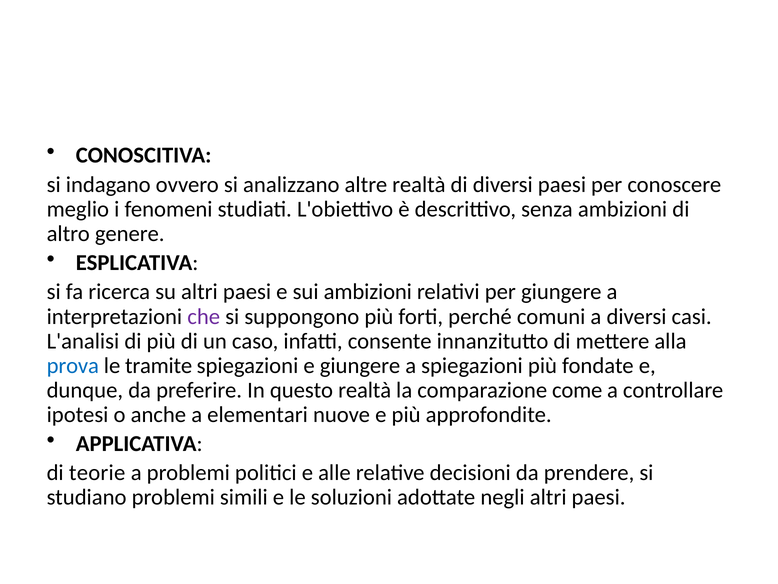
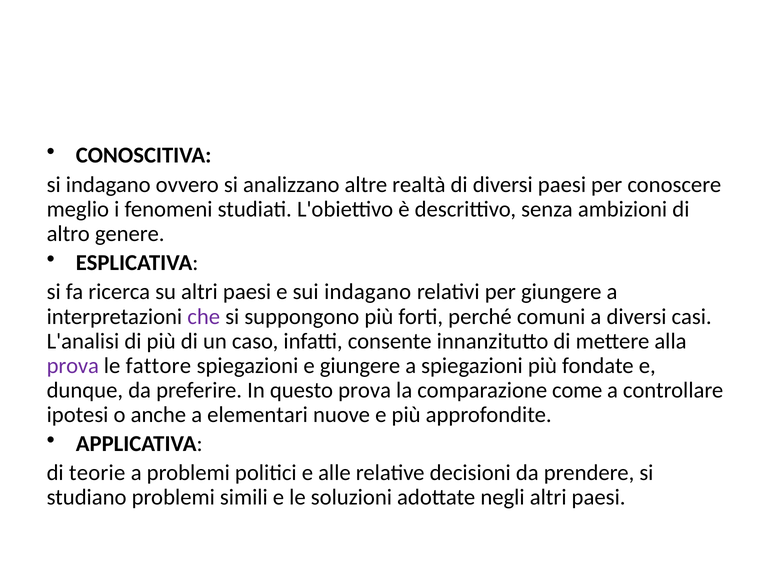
sui ambizioni: ambizioni -> indagano (368, 292)
prova colour: blue -> purple (73, 365)
tramite: tramite -> fattore (158, 365)
questo realtà: realtà -> prova (365, 390)
